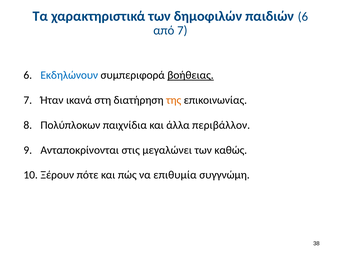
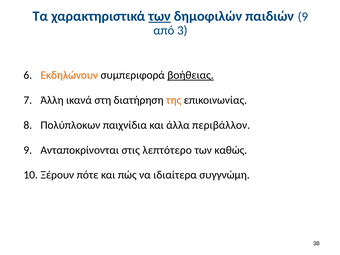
των underline: none -> present (160, 16)
παιδιών 6: 6 -> 9 (303, 17)
από 7: 7 -> 3 (182, 31)
Εκδηλώνουν colour: blue -> orange (69, 75)
Ήταν: Ήταν -> Άλλη (52, 100)
μεγαλώνει: μεγαλώνει -> λεπτότερο (167, 150)
επιθυμία: επιθυμία -> ιδιαίτερα (175, 175)
